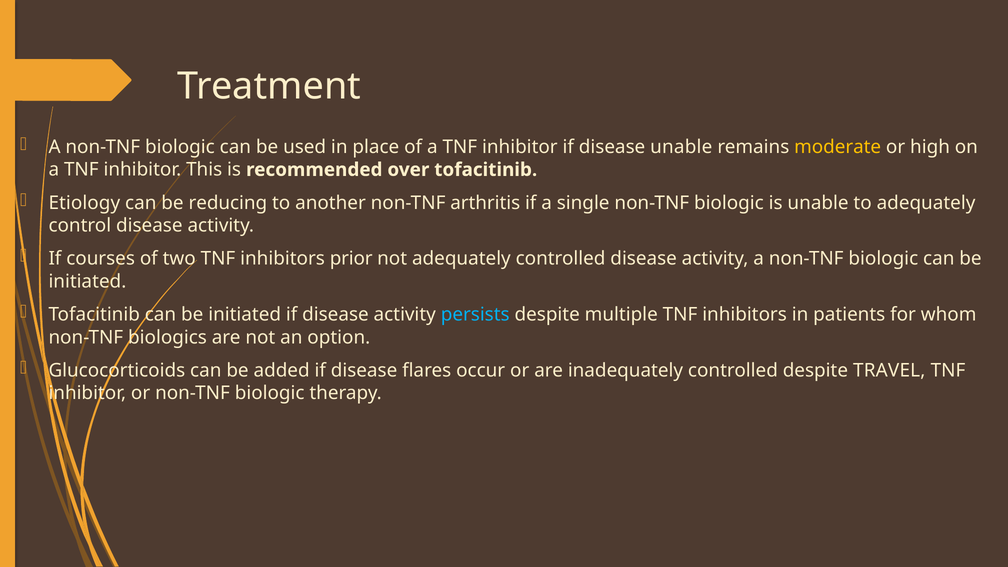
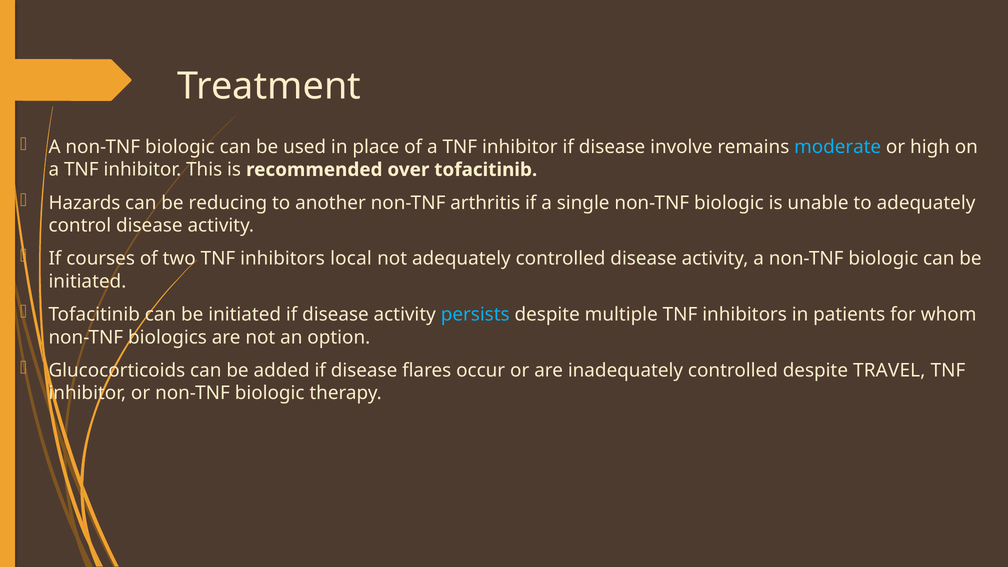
disease unable: unable -> involve (681, 147)
moderate colour: yellow -> light blue (838, 147)
Etiology: Etiology -> Hazards (84, 203)
prior: prior -> local (351, 259)
